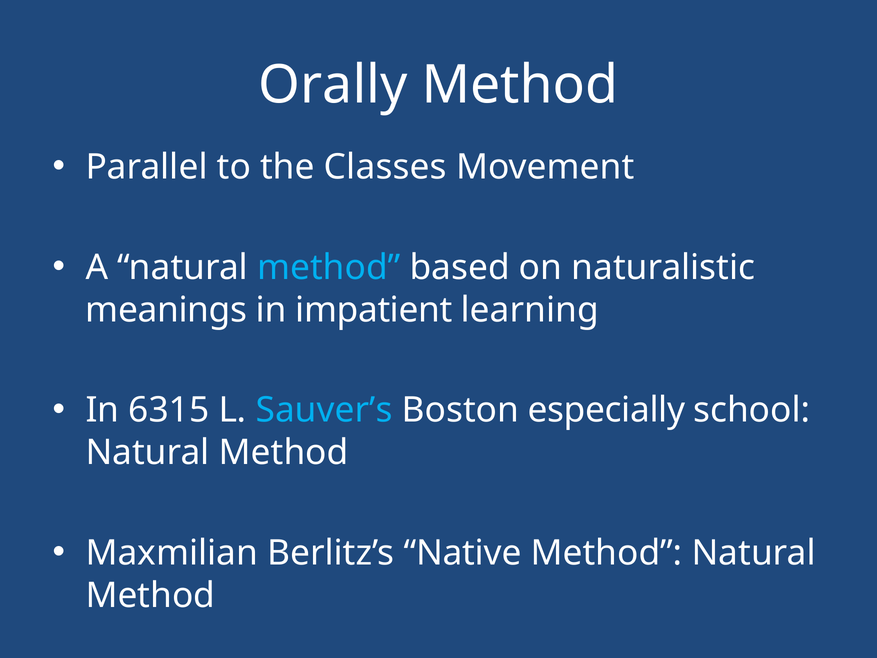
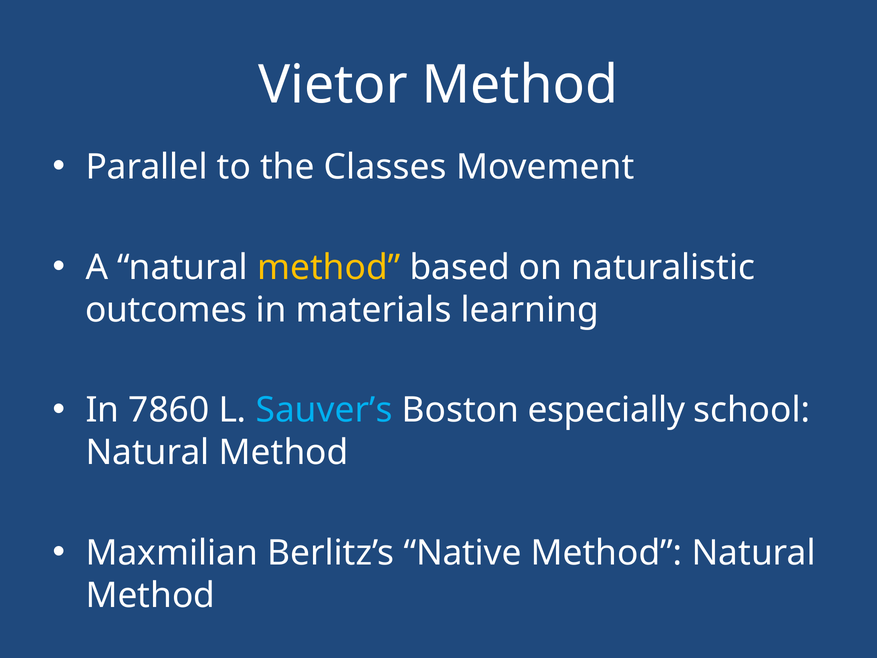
Orally: Orally -> Vietor (333, 85)
method colour: light blue -> yellow (329, 267)
meanings: meanings -> outcomes (166, 310)
impatient: impatient -> materials (374, 310)
6315: 6315 -> 7860 (169, 410)
